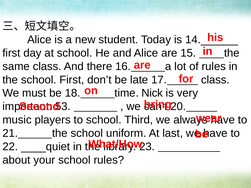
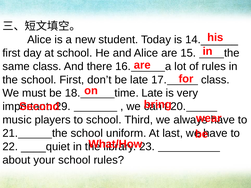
time Nick: Nick -> Late (152, 93)
53: 53 -> 29 (63, 107)
